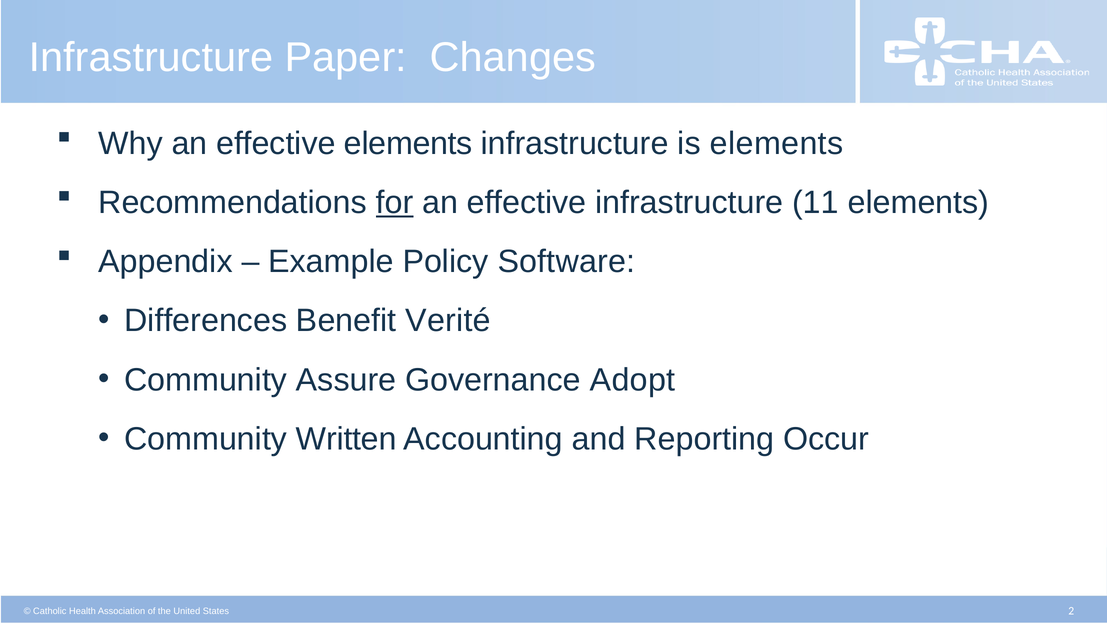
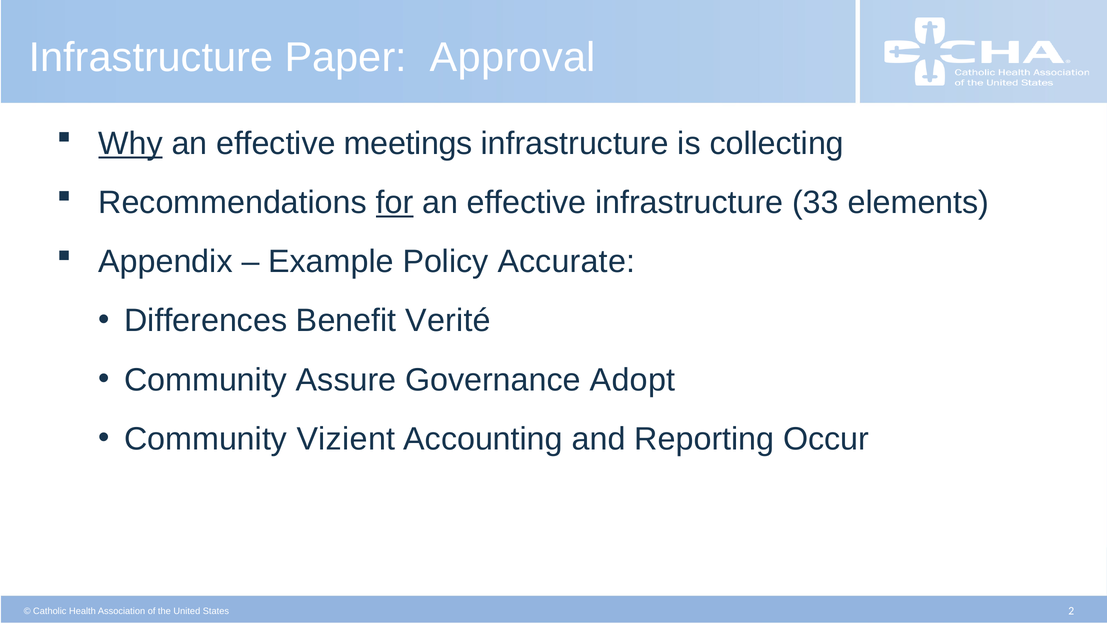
Changes: Changes -> Approval (513, 57)
Why underline: none -> present (130, 143)
effective elements: elements -> meetings (408, 143)
is elements: elements -> collecting (777, 143)
11: 11 -> 33 (815, 202)
Software: Software -> Accurate (566, 262)
Written: Written -> Vizient (346, 439)
